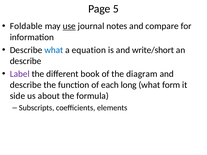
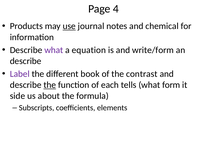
5: 5 -> 4 (116, 9)
Foldable: Foldable -> Products (26, 26)
compare: compare -> chemical (162, 26)
what colour: blue -> purple (54, 50)
write/short: write/short -> write/form (153, 50)
diagram: diagram -> contrast (142, 74)
the underline: none -> present (50, 85)
long: long -> tells (129, 85)
